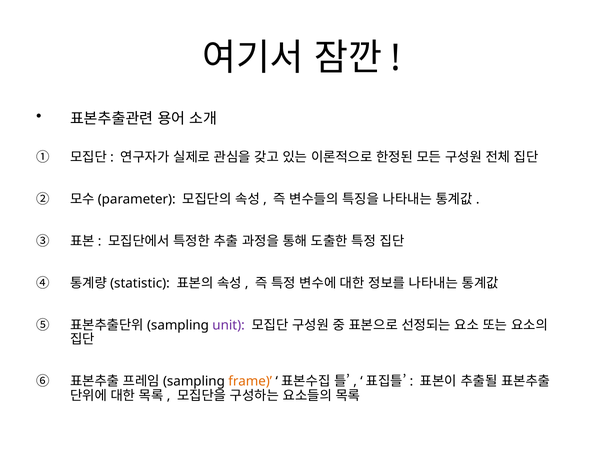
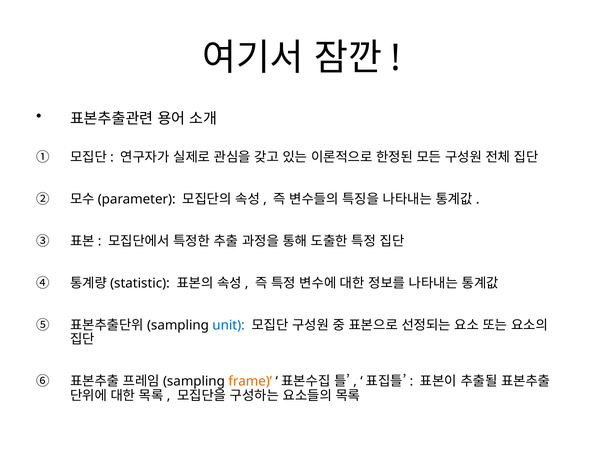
unit colour: purple -> blue (229, 325)
